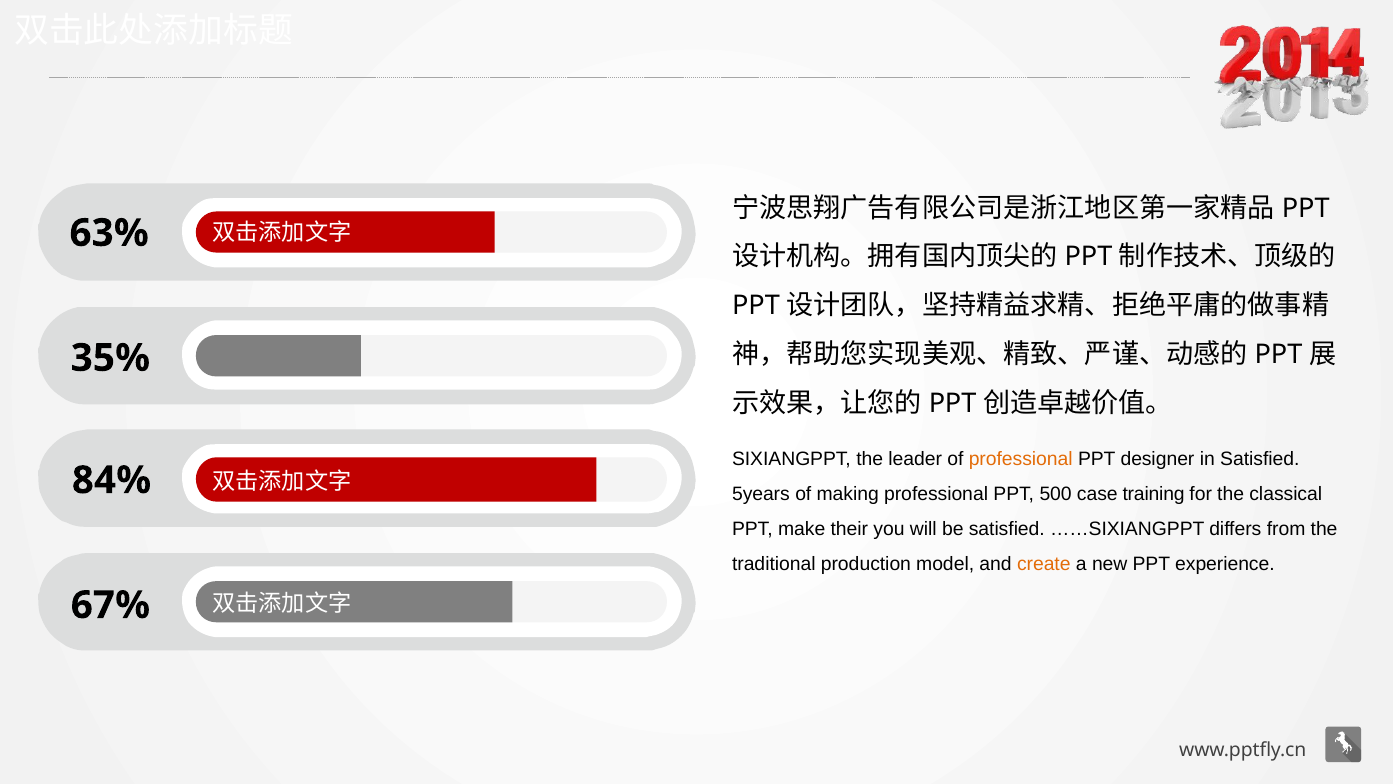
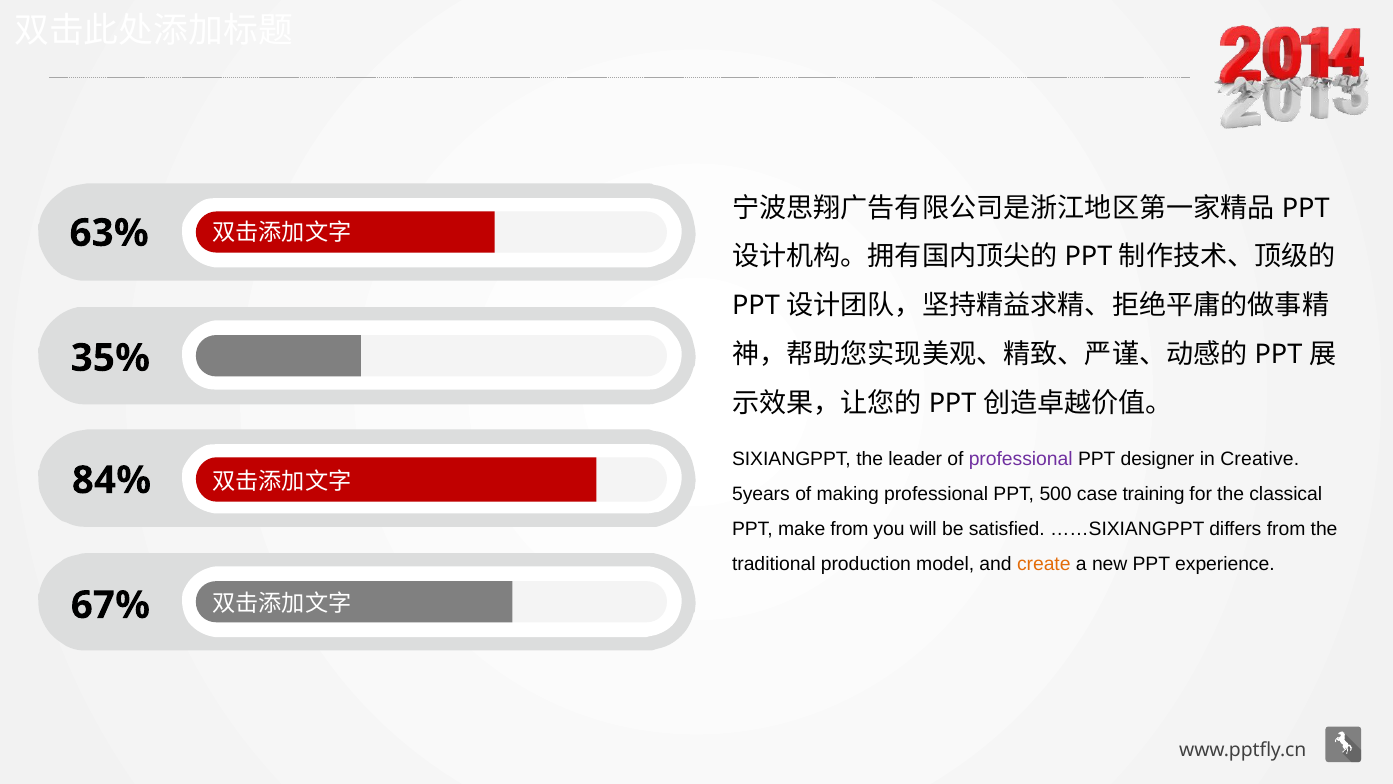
professional colour: orange -> purple (1021, 459)
in Satisfied: Satisfied -> Creative (1260, 459)
make their: their -> from (849, 529)
